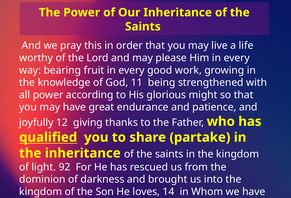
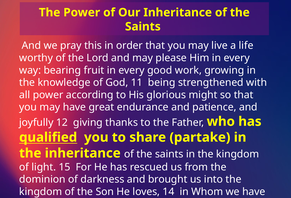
92: 92 -> 15 (64, 167)
